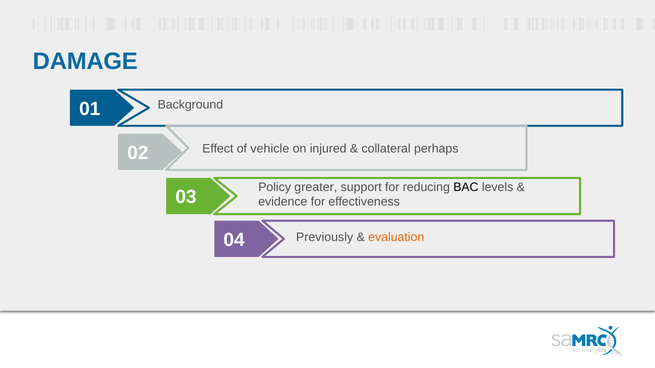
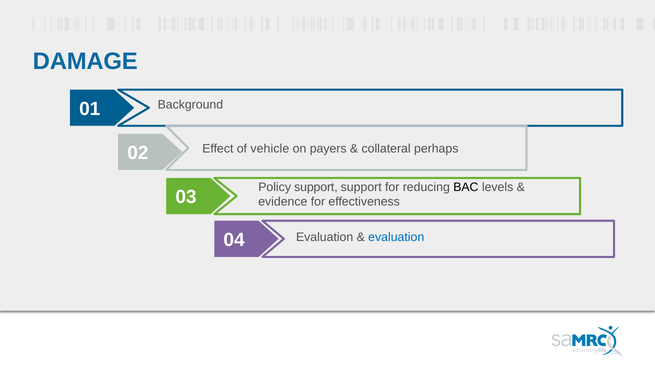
injured: injured -> payers (328, 149)
Policy greater: greater -> support (316, 187)
Previously: Previously -> Evaluation (325, 238)
evaluation colour: orange -> blue (396, 238)
